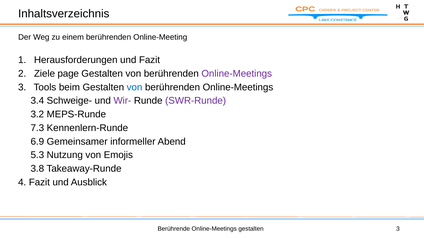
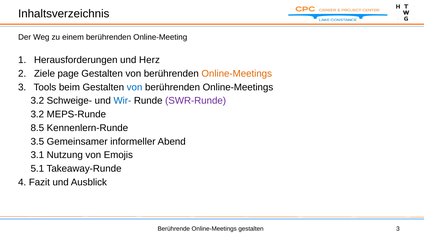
und Fazit: Fazit -> Herz (149, 60)
Online-Meetings colour: purple -> orange (237, 74)
3.4: 3.4 -> 3.2 (37, 101)
Wir- colour: purple -> blue (122, 101)
7.3: 7.3 -> 8.5 (37, 128)
6.9: 6.9 -> 3.5 (37, 142)
5.3: 5.3 -> 3.1 (37, 155)
3.8: 3.8 -> 5.1 (37, 169)
